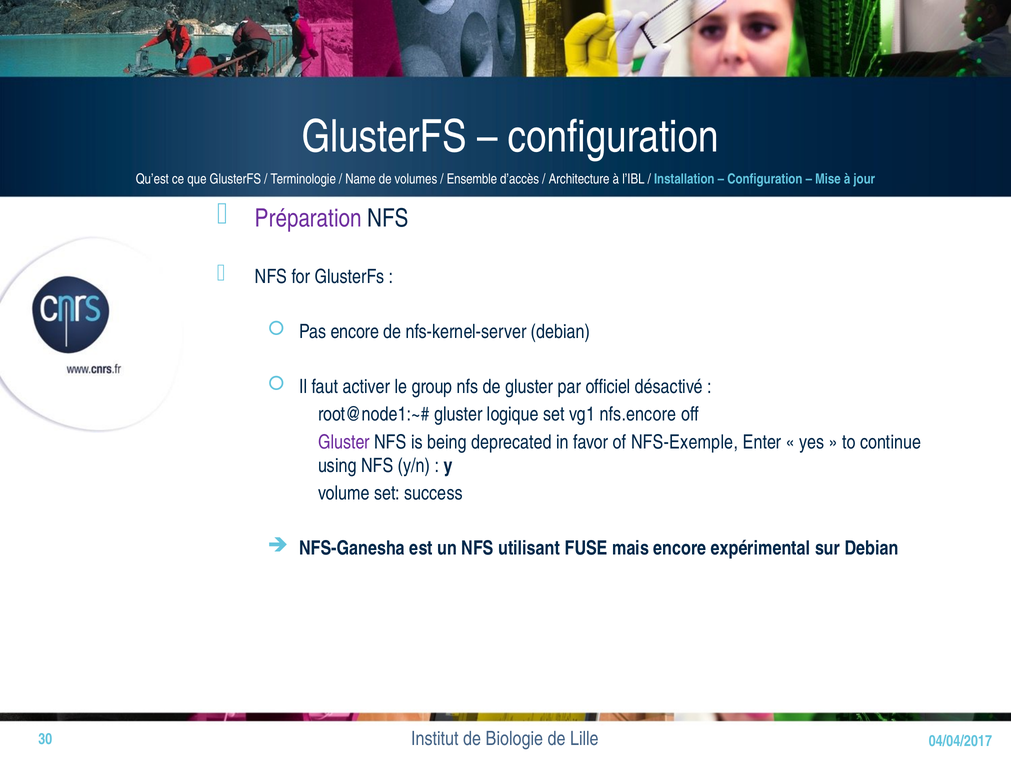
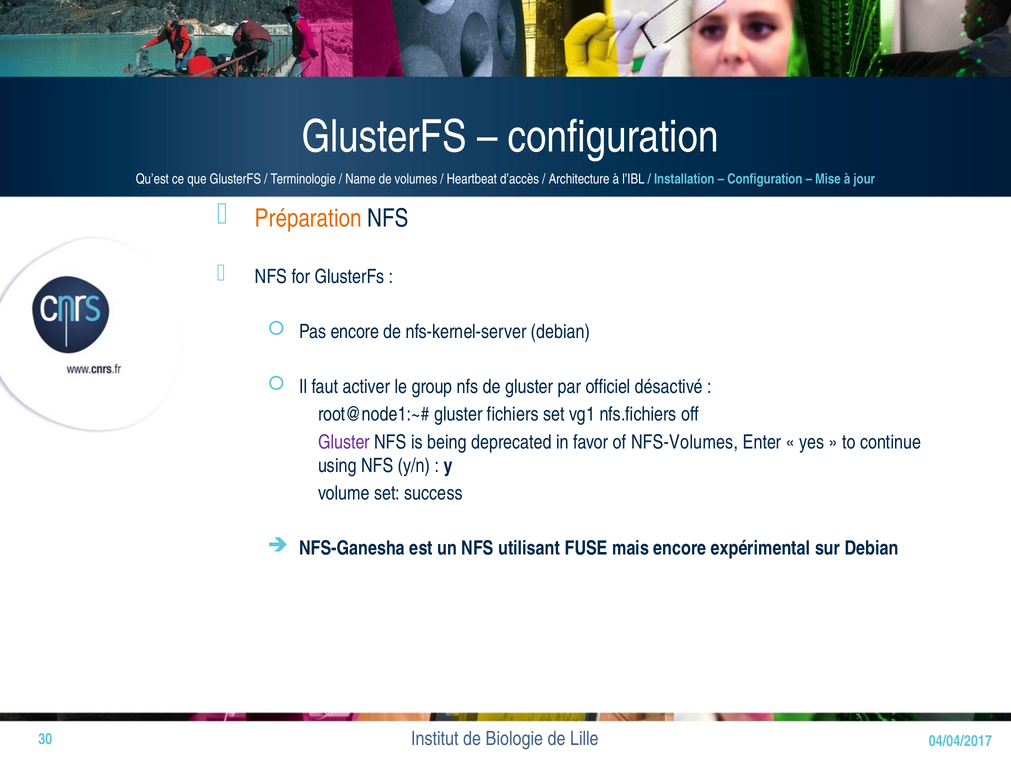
Ensemble: Ensemble -> Heartbeat (472, 179)
Préparation colour: purple -> orange (308, 218)
logique: logique -> fichiers (513, 414)
nfs.encore: nfs.encore -> nfs.fichiers (638, 414)
NFS-Exemple: NFS-Exemple -> NFS-Volumes (685, 442)
